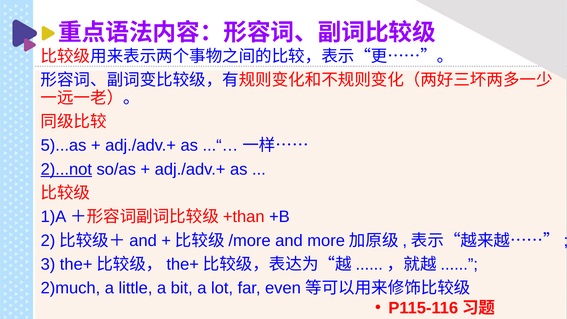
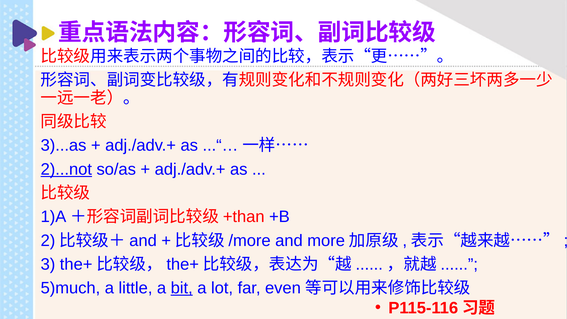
5)...as: 5)...as -> 3)...as (64, 146)
2)much: 2)much -> 5)much (70, 288)
bit underline: none -> present (182, 288)
